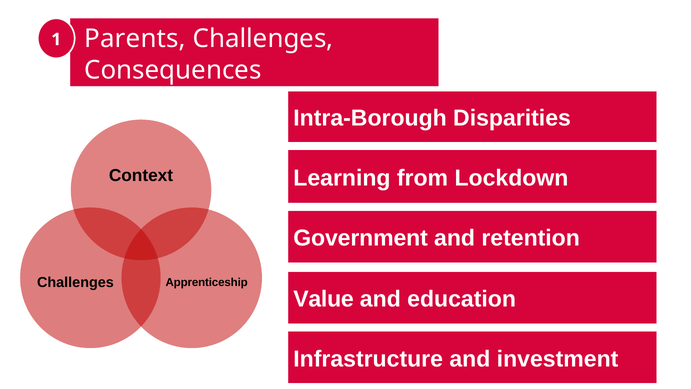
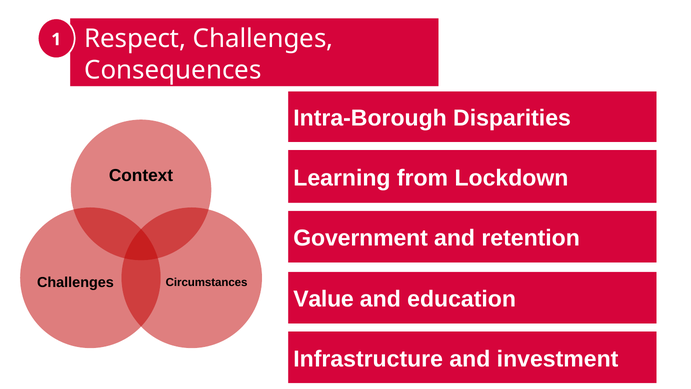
Parents: Parents -> Respect (135, 39)
Apprenticeship: Apprenticeship -> Circumstances (207, 282)
